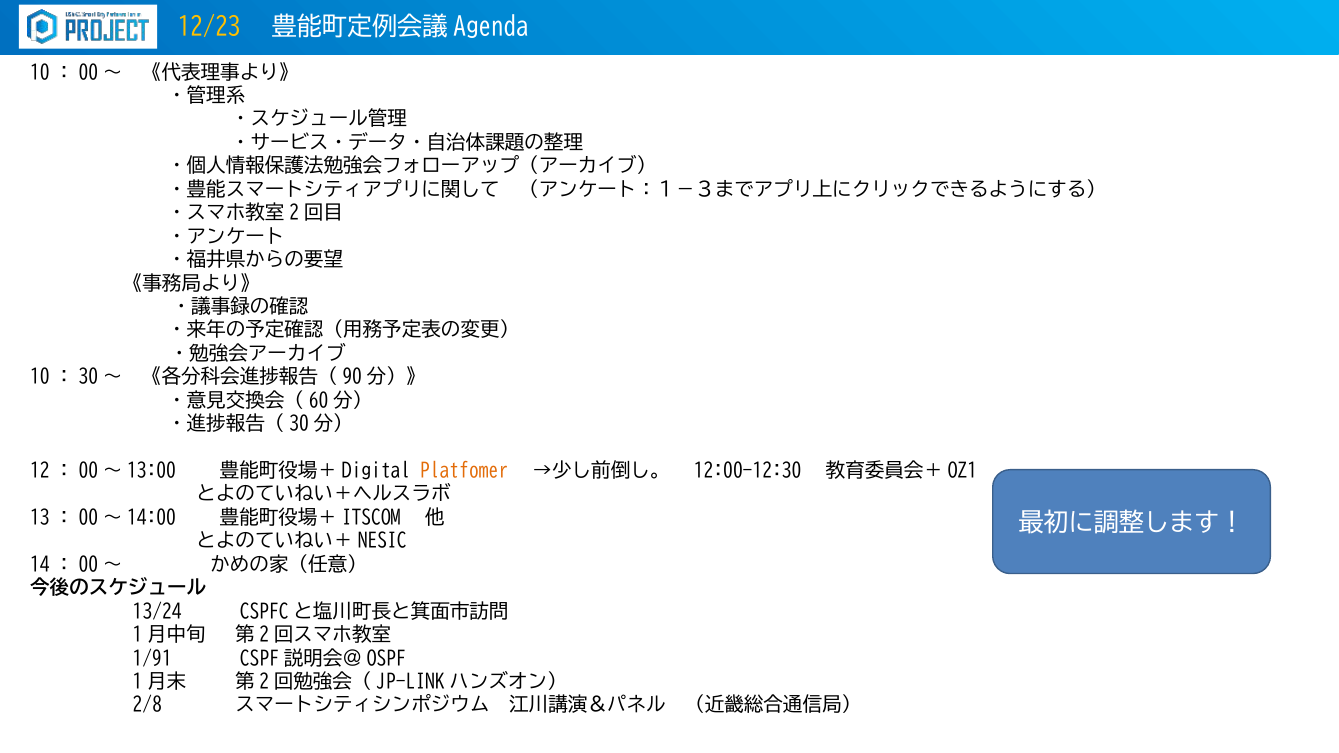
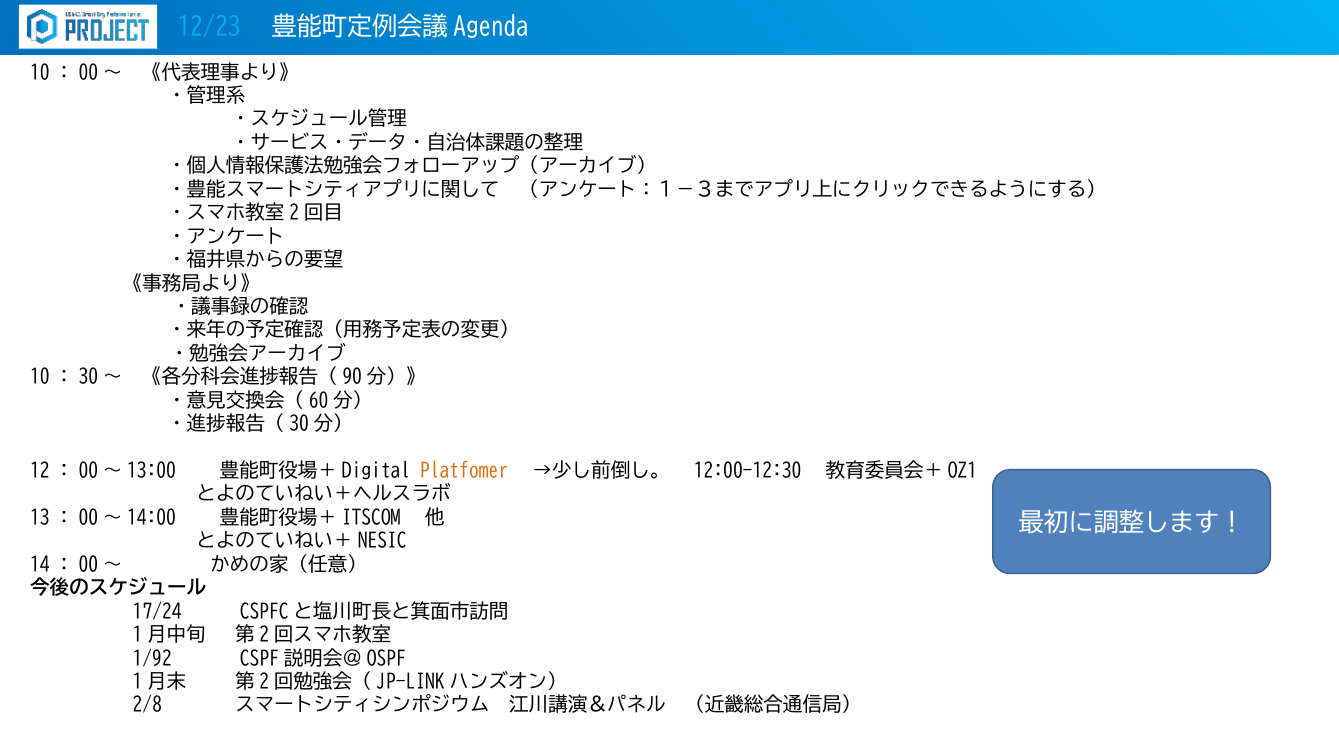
12/23 colour: yellow -> light blue (209, 27)
13/24: 13/24 -> 17/24 (157, 612)
1/91: 1/91 -> 1/92 (152, 659)
